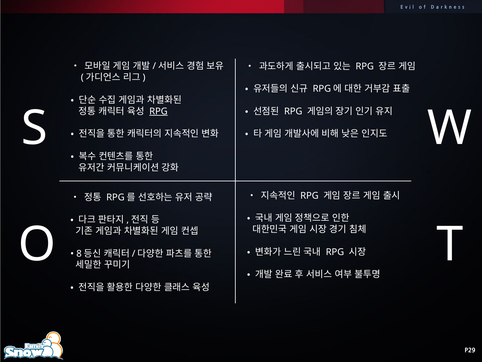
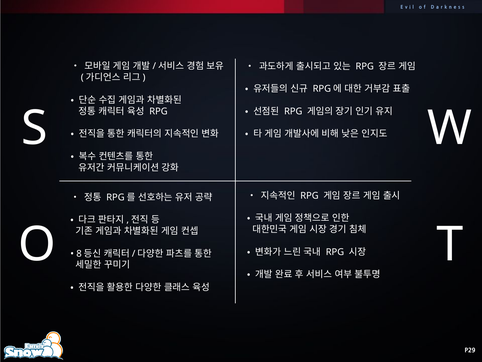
RPG underline: present -> none (158, 111)
